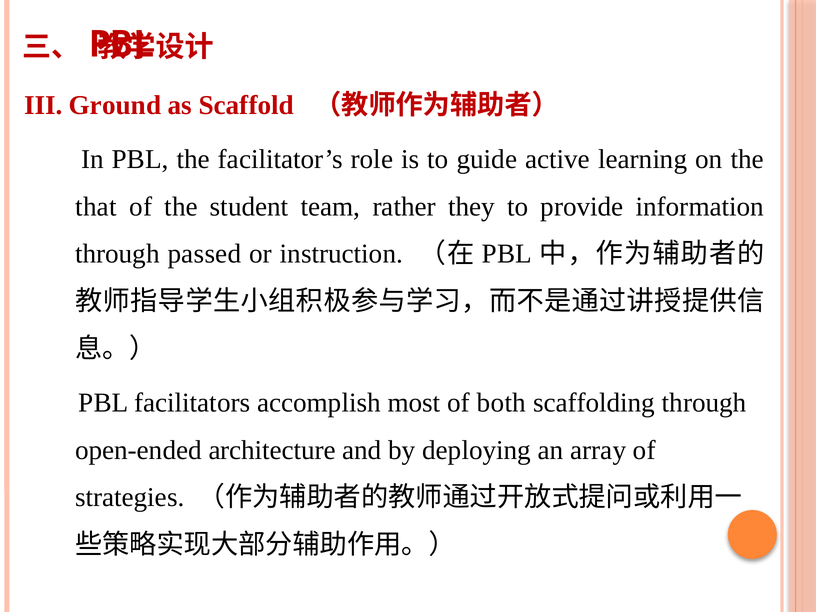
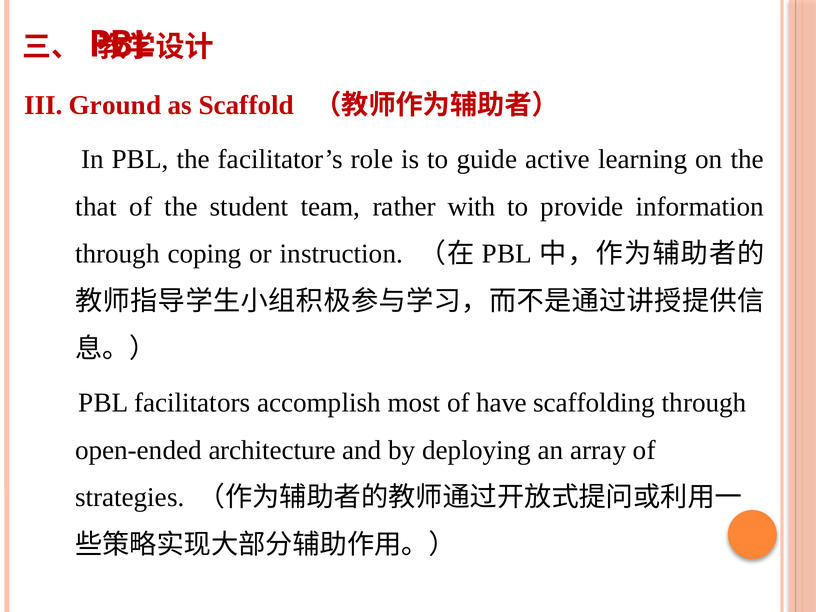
they: they -> with (472, 207)
passed: passed -> coping (205, 254)
both: both -> have (502, 403)
